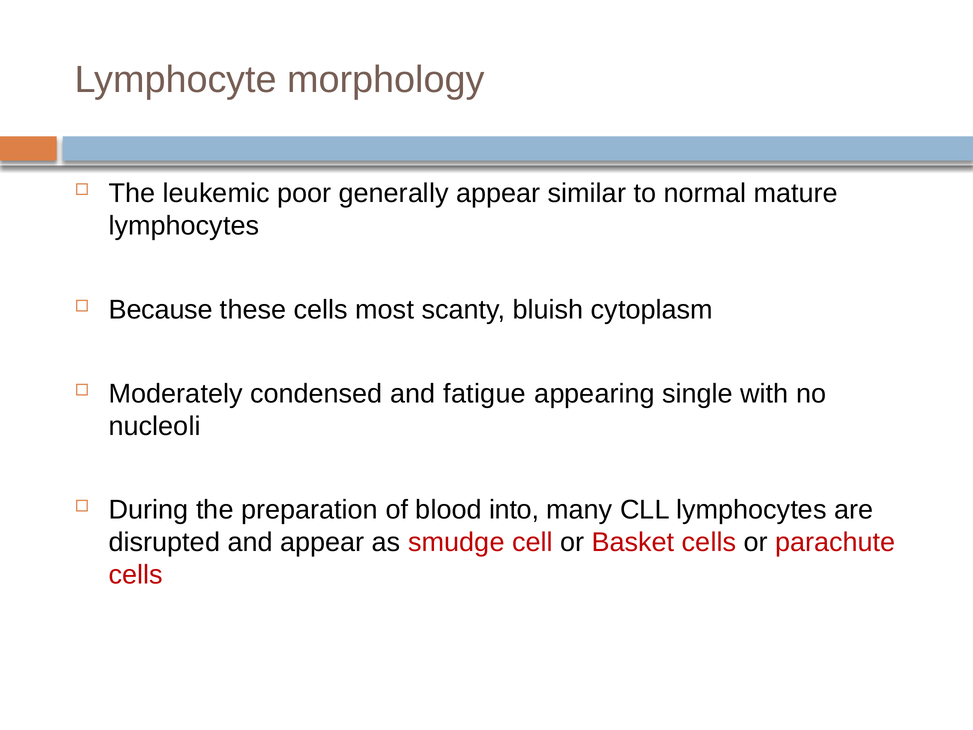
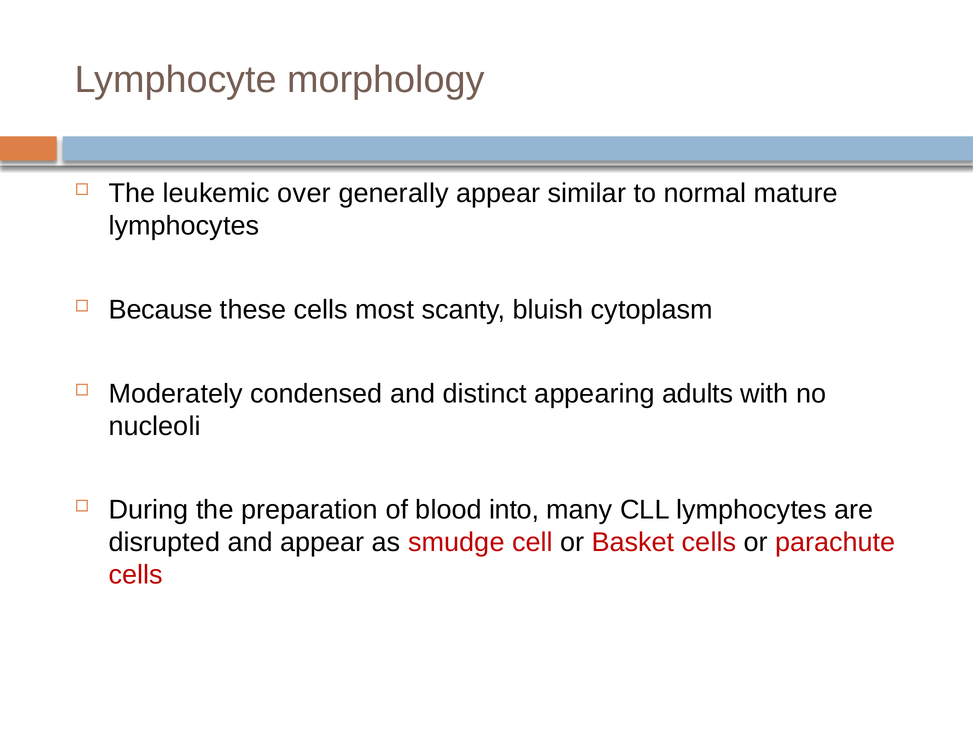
poor: poor -> over (304, 193)
fatigue: fatigue -> distinct (485, 393)
single: single -> adults (698, 393)
